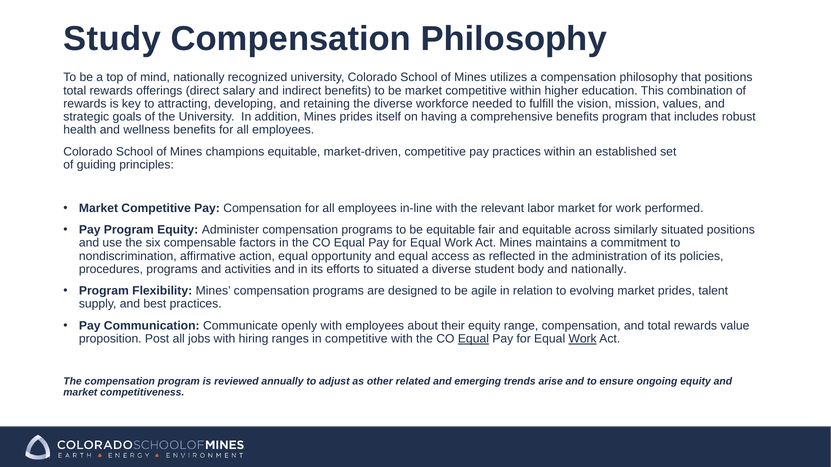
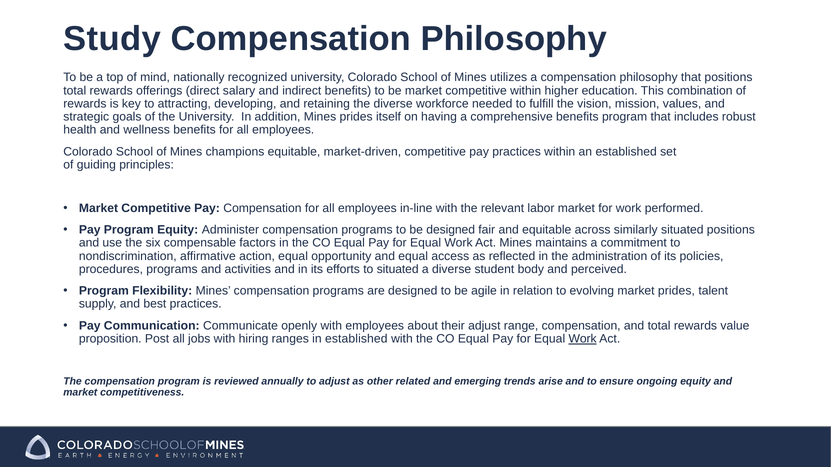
be equitable: equitable -> designed (451, 230)
and nationally: nationally -> perceived (599, 269)
their equity: equity -> adjust (484, 326)
in competitive: competitive -> established (356, 339)
Equal underline: present -> none (473, 339)
